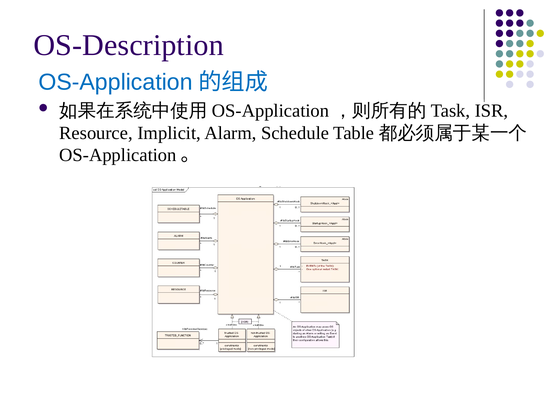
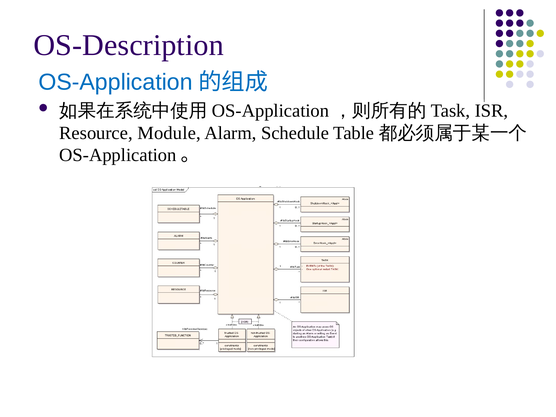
Implicit: Implicit -> Module (169, 133)
